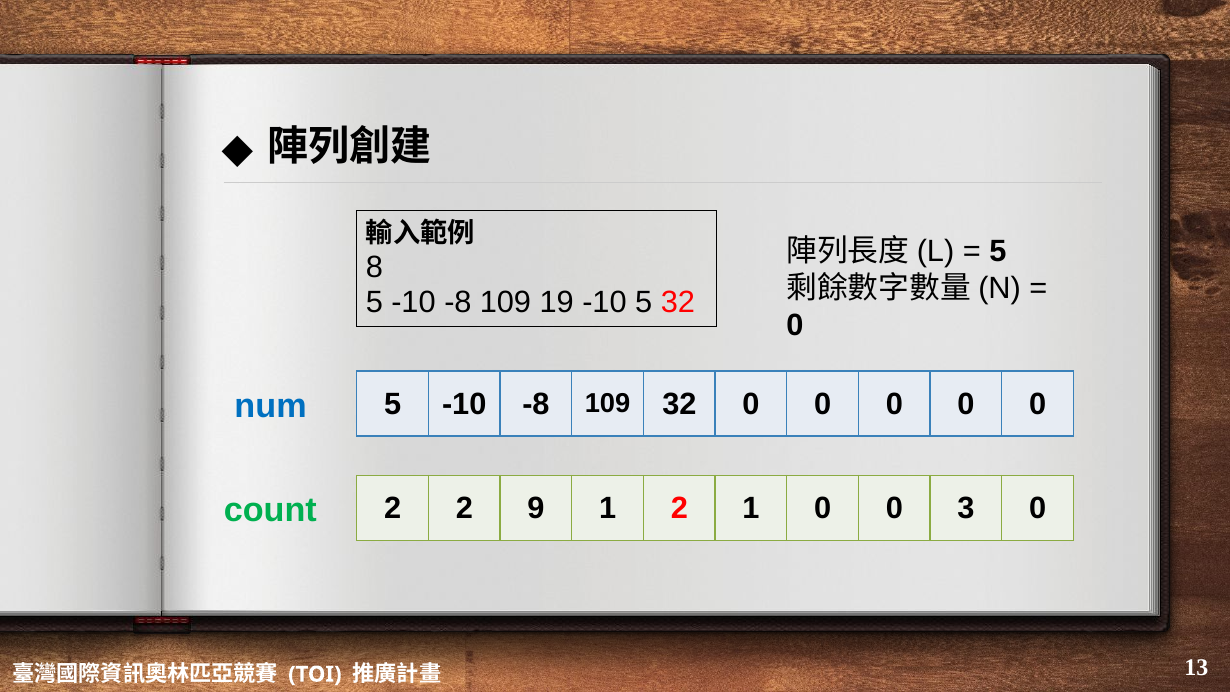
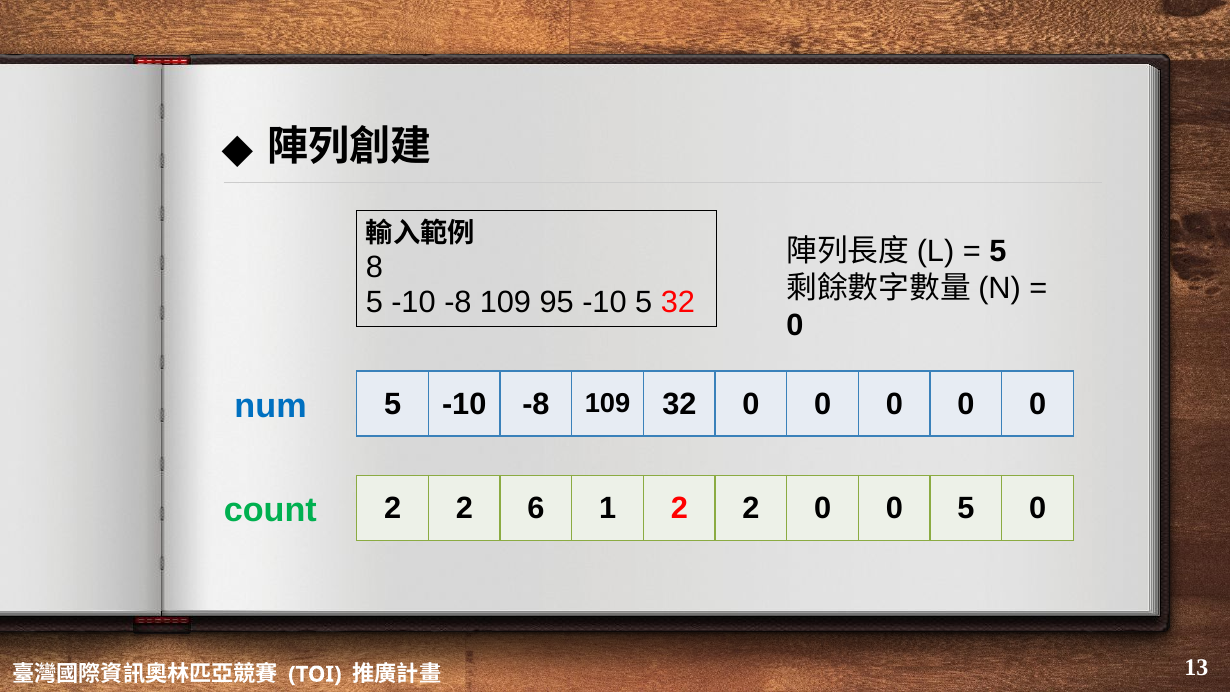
19: 19 -> 95 (557, 302)
9: 9 -> 6 (536, 508)
1 2 1: 1 -> 2 (751, 508)
0 3: 3 -> 5 (966, 508)
